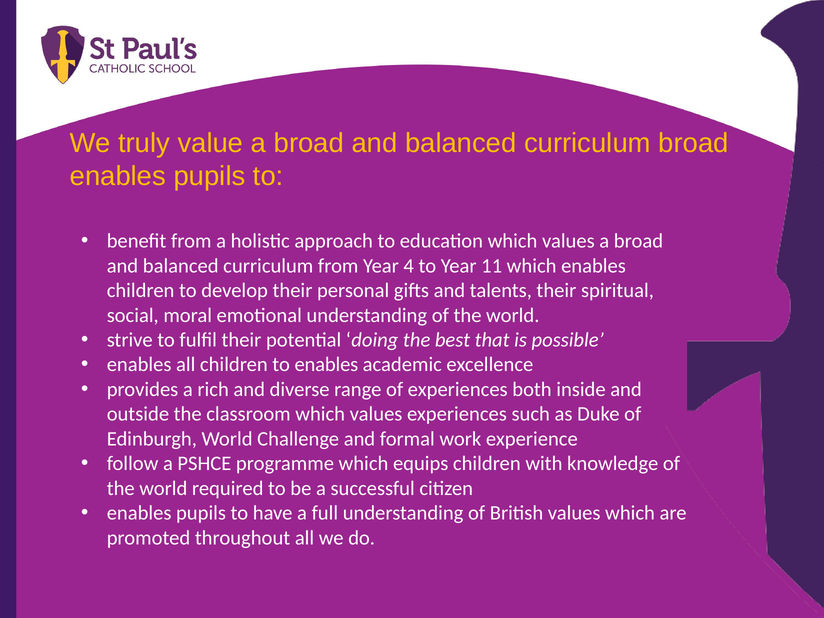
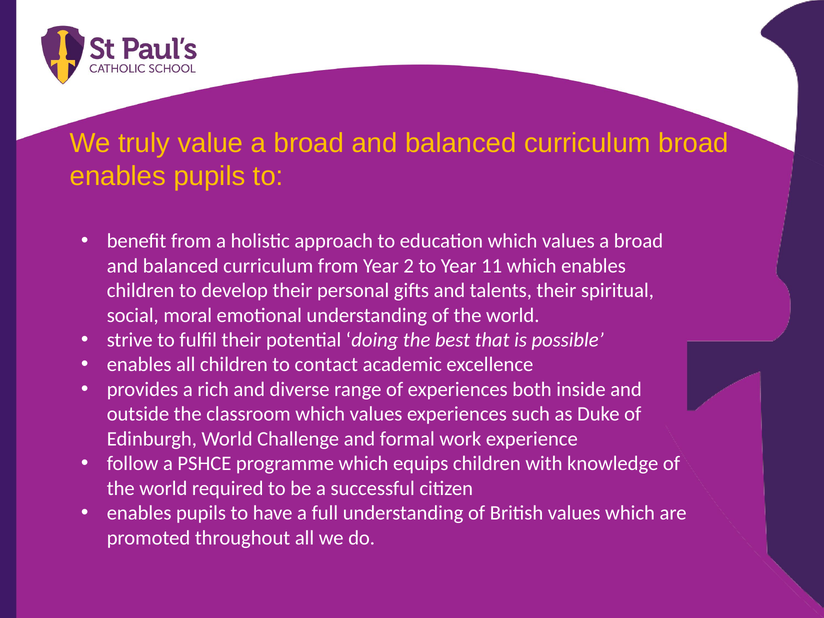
4: 4 -> 2 (409, 266)
to enables: enables -> contact (326, 365)
